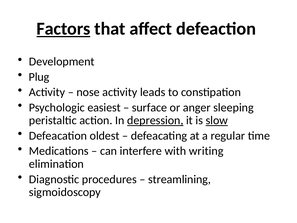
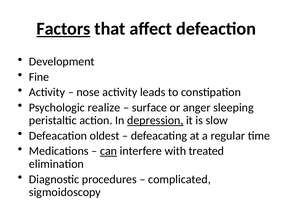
Plug: Plug -> Fine (39, 77)
easiest: easiest -> realize (104, 107)
slow underline: present -> none (217, 120)
can underline: none -> present (109, 151)
writing: writing -> treated (206, 151)
streamlining: streamlining -> complicated (179, 179)
